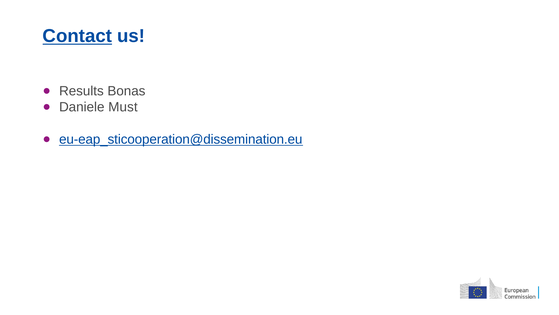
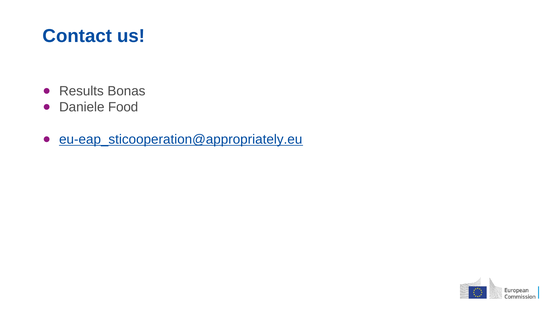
Contact underline: present -> none (77, 36)
Must: Must -> Food (123, 107)
eu-eap_sticooperation@dissemination.eu: eu-eap_sticooperation@dissemination.eu -> eu-eap_sticooperation@appropriately.eu (181, 139)
